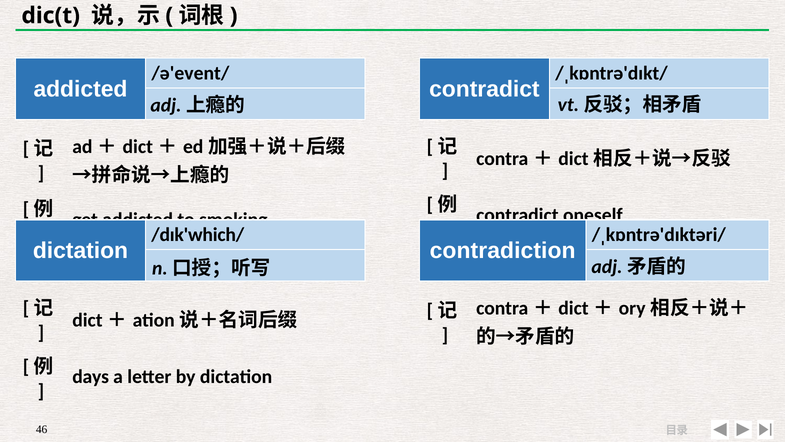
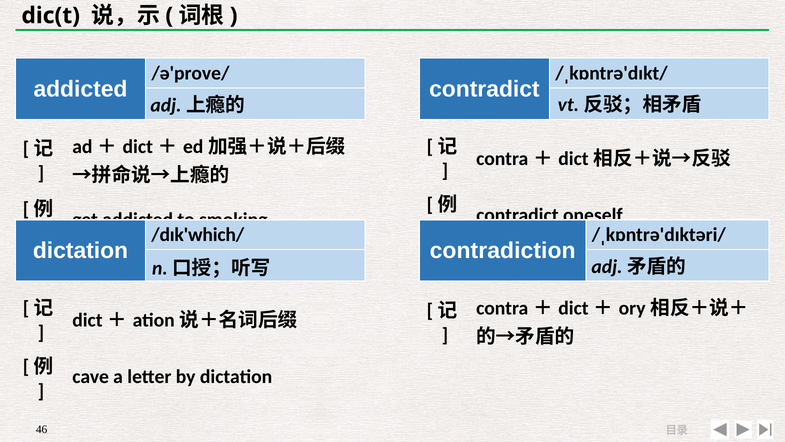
/ə'event/: /ə'event/ -> /ə'prove/ (190, 73)
days: days -> cave (91, 377)
